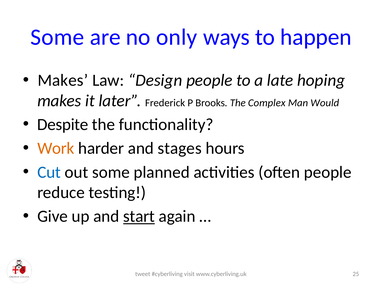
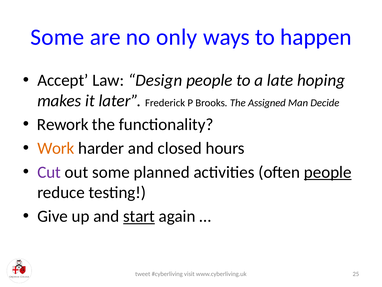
Makes: Makes -> Accept (63, 80)
Complex: Complex -> Assigned (267, 103)
Would: Would -> Decide (325, 103)
Despite: Despite -> Rework (63, 124)
stages: stages -> closed (180, 148)
Cut colour: blue -> purple (49, 172)
people underline: none -> present (328, 172)
